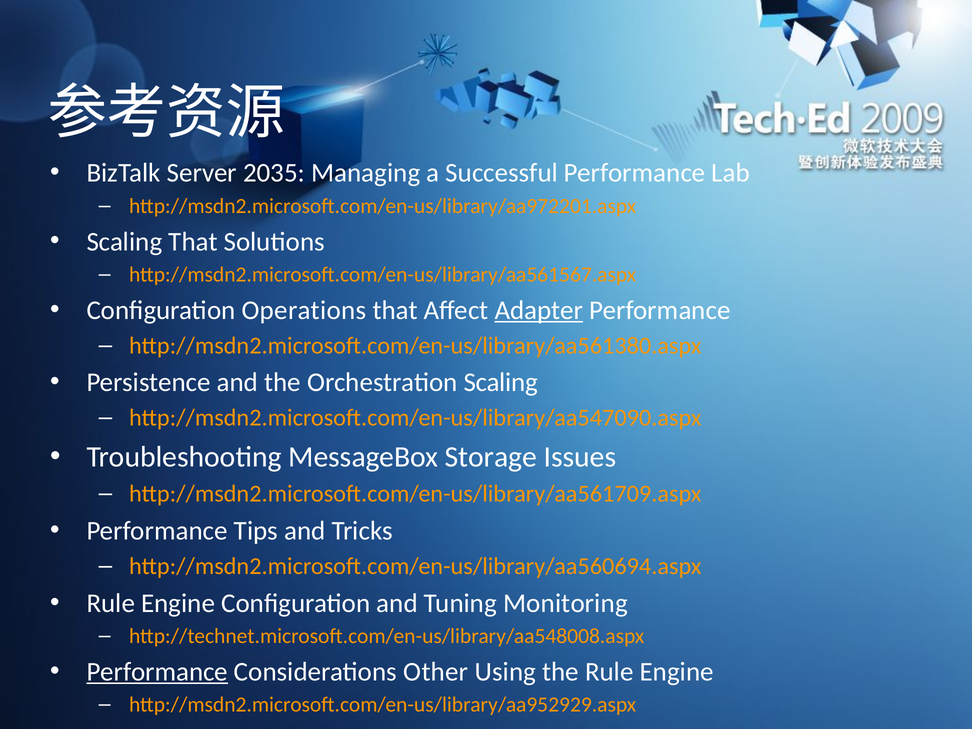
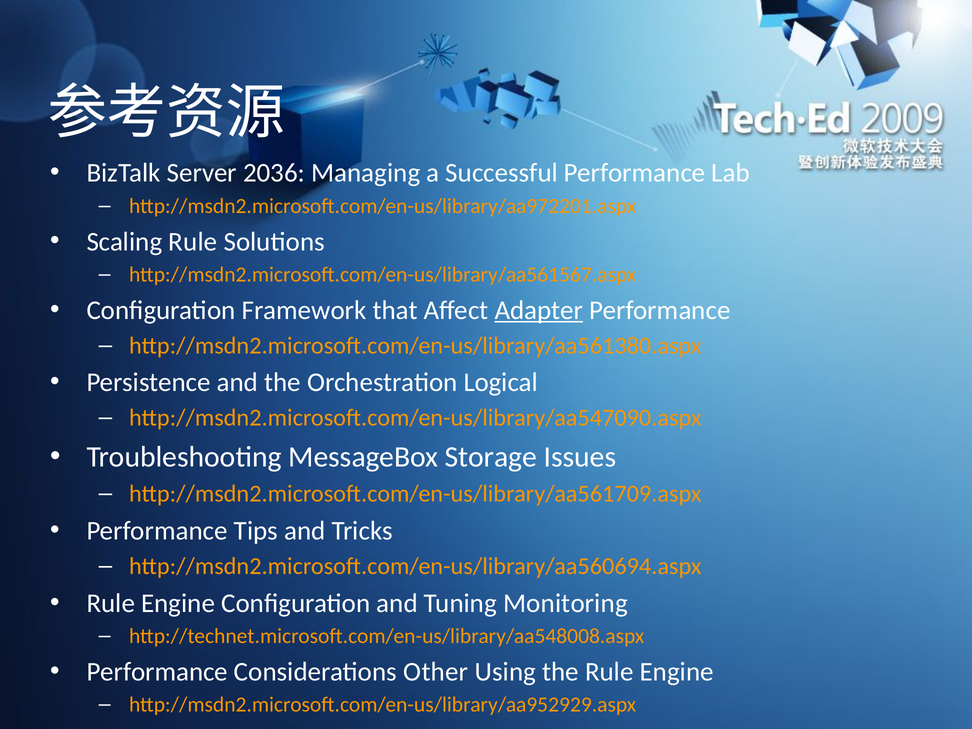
2035: 2035 -> 2036 (274, 173)
Scaling That: That -> Rule (193, 242)
Operations: Operations -> Framework (304, 310)
Orchestration Scaling: Scaling -> Logical (501, 382)
Performance underline: present -> none (157, 672)
